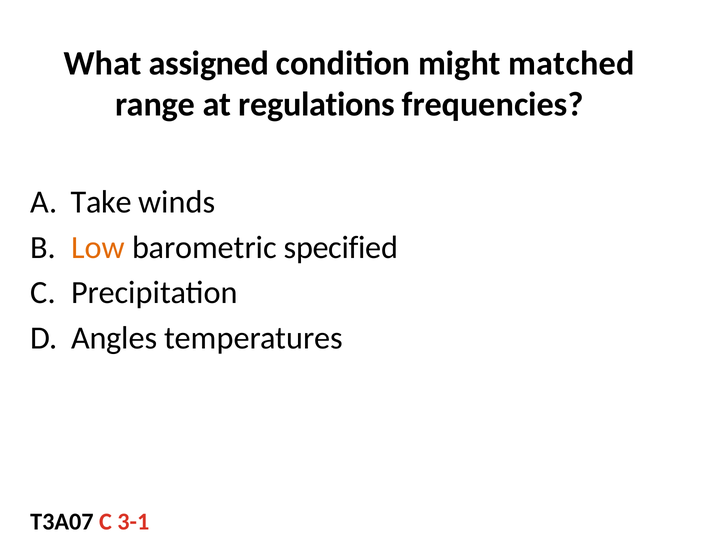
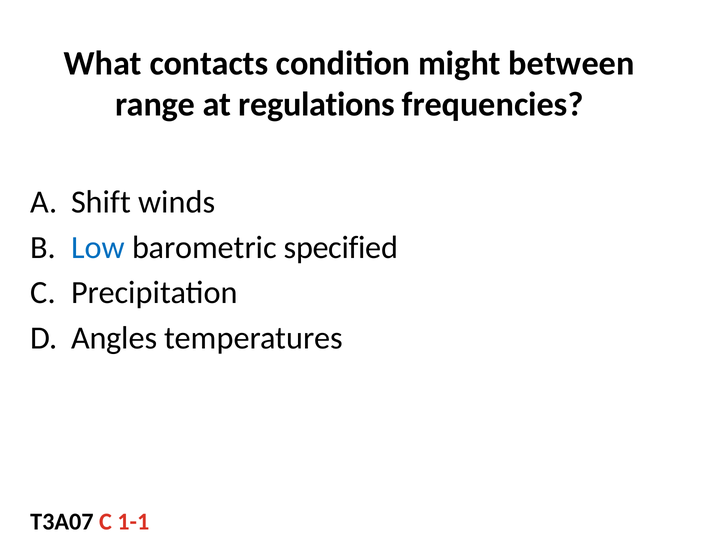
assigned: assigned -> contacts (209, 63)
matched: matched -> between (571, 63)
Take: Take -> Shift (101, 202)
Low colour: orange -> blue (98, 247)
3-1: 3-1 -> 1-1 (133, 521)
